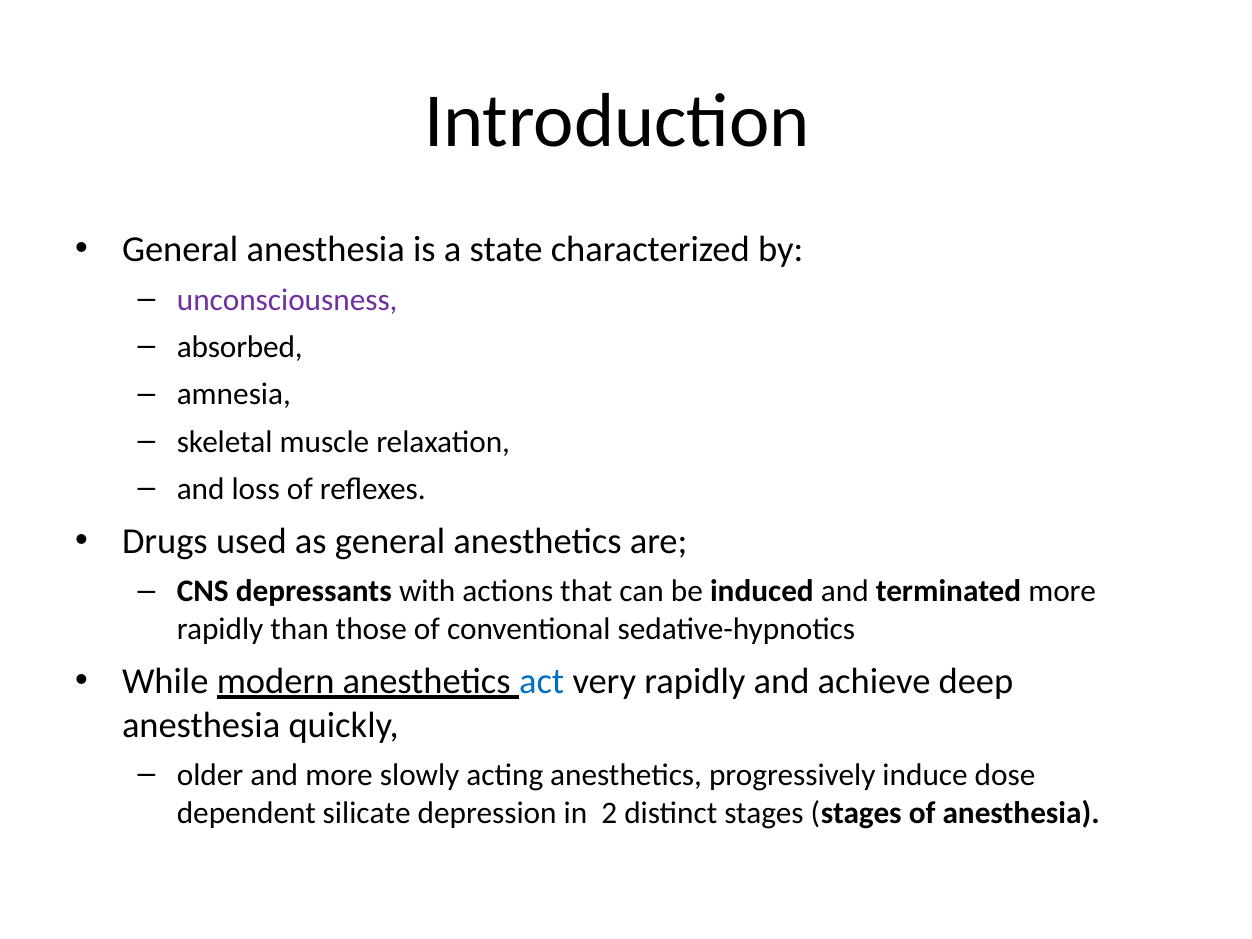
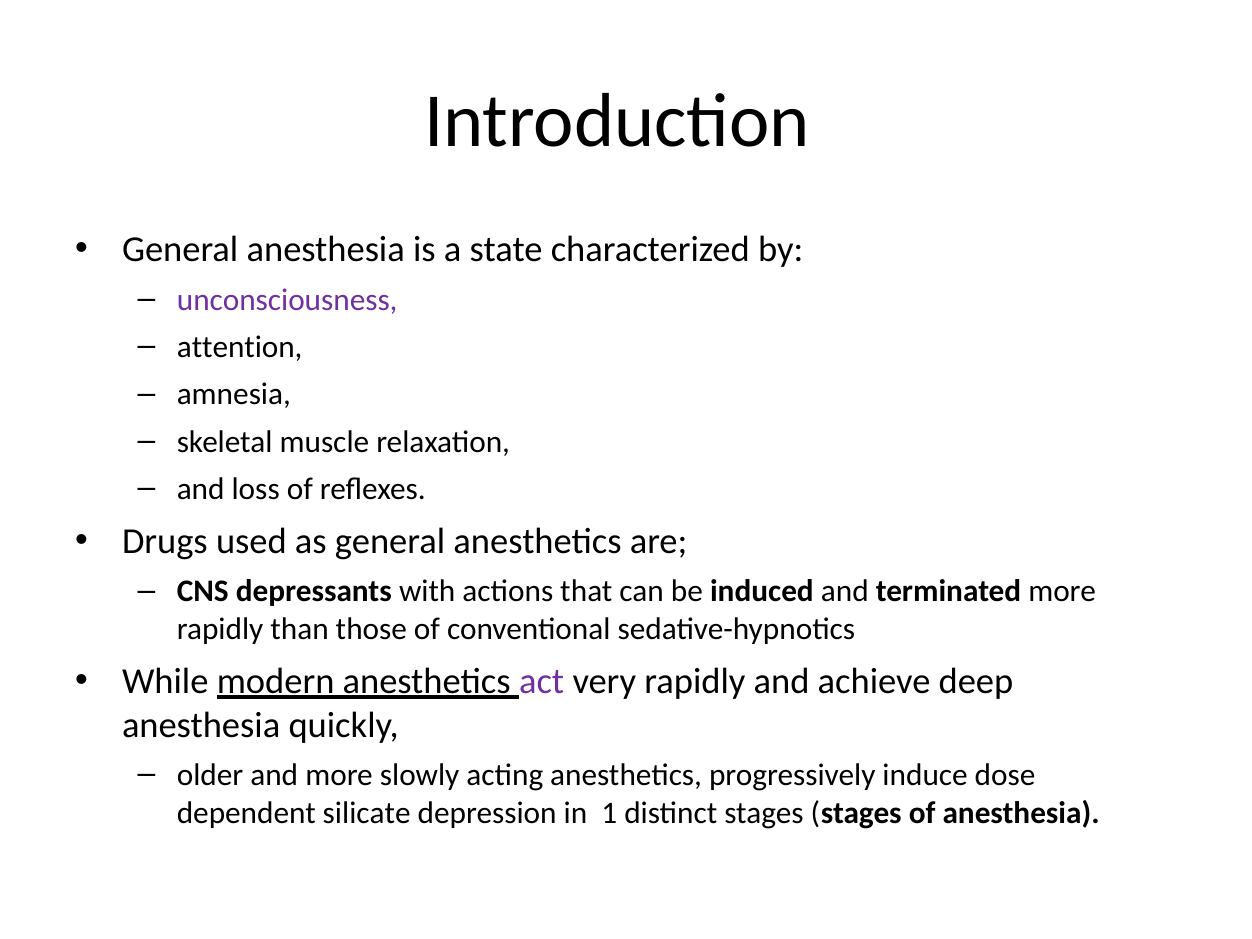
absorbed: absorbed -> attention (240, 347)
act colour: blue -> purple (542, 681)
2: 2 -> 1 (609, 813)
